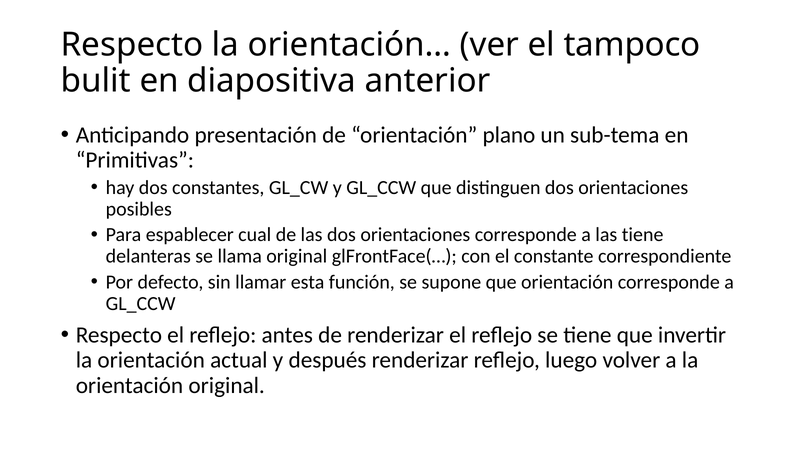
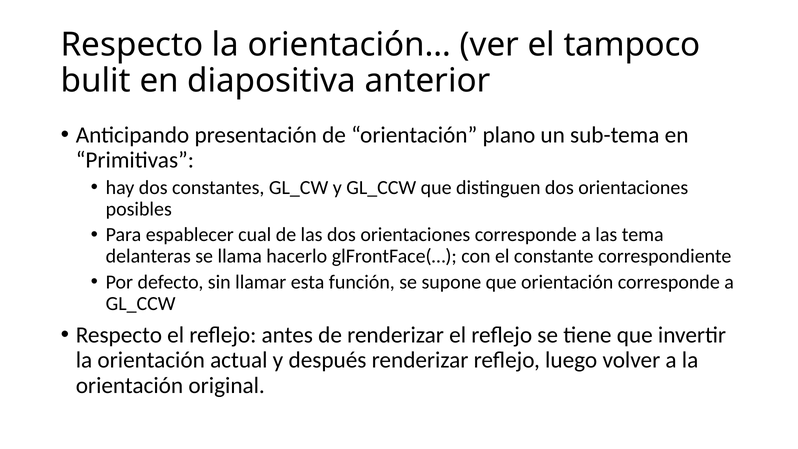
las tiene: tiene -> tema (643, 235)
llama original: original -> hacerlo (297, 256)
